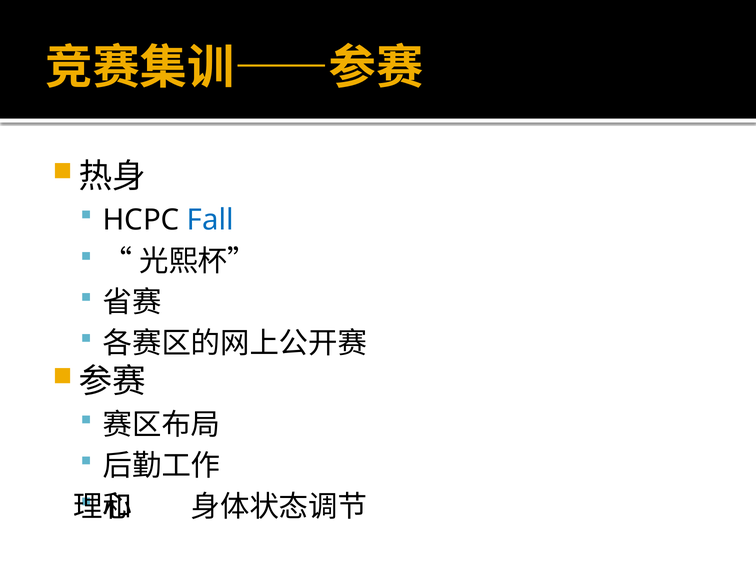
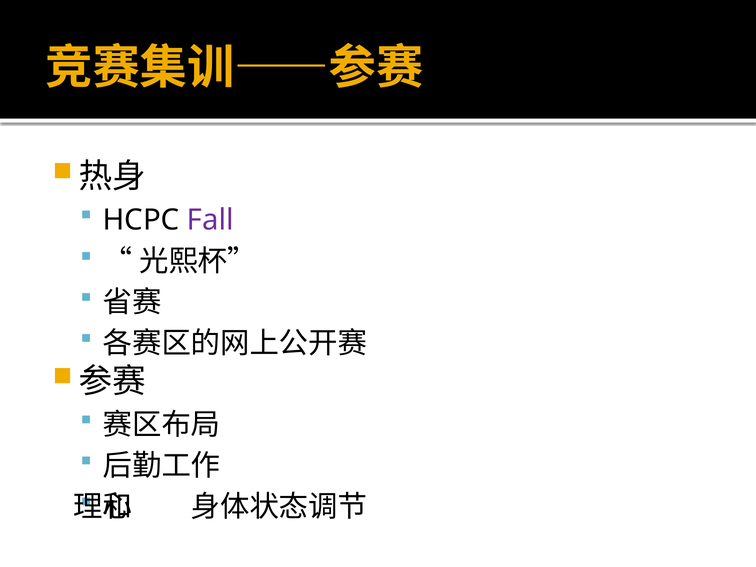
Fall colour: blue -> purple (210, 220)
